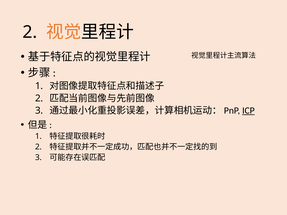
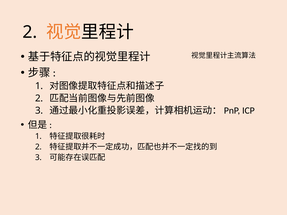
ICP underline: present -> none (248, 111)
